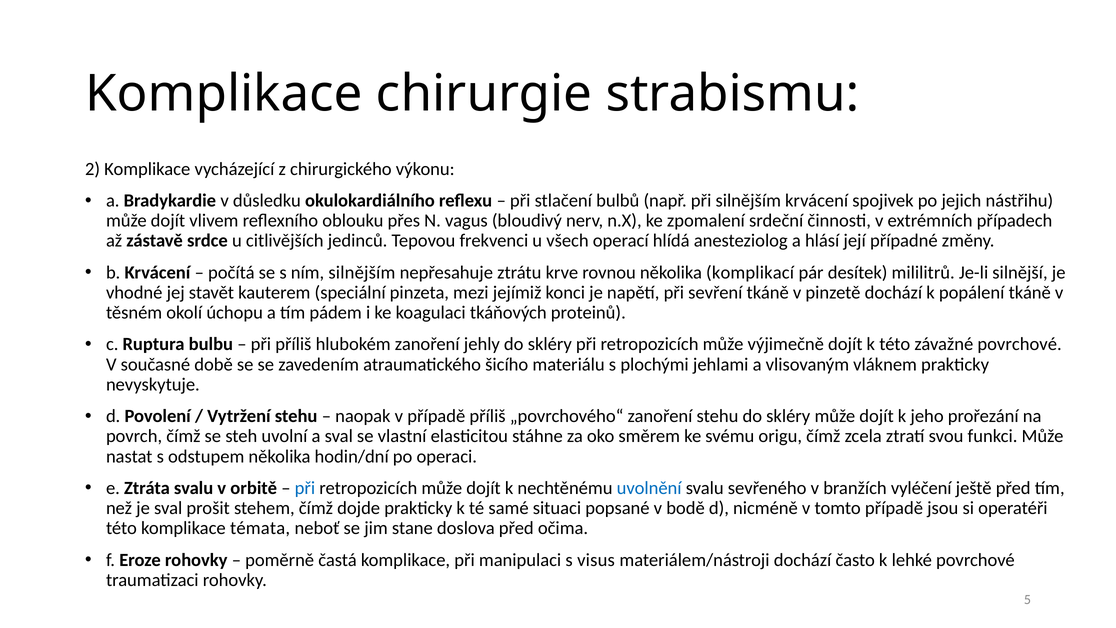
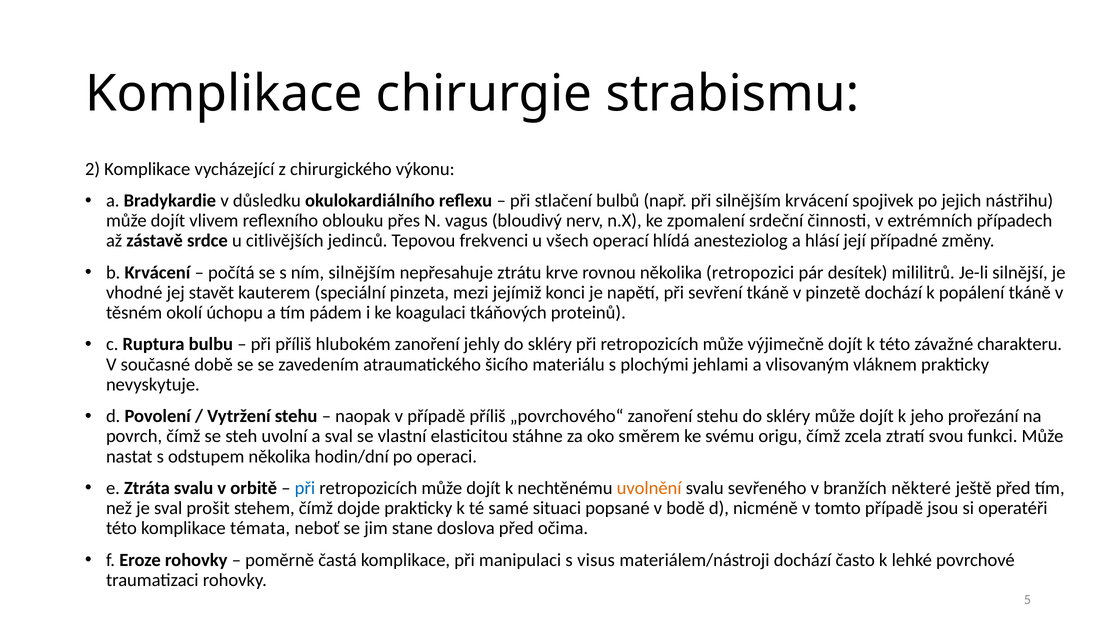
komplikací: komplikací -> retropozici (750, 272)
závažné povrchové: povrchové -> charakteru (1020, 344)
uvolnění colour: blue -> orange (649, 488)
vyléčení: vyléčení -> některé (921, 488)
